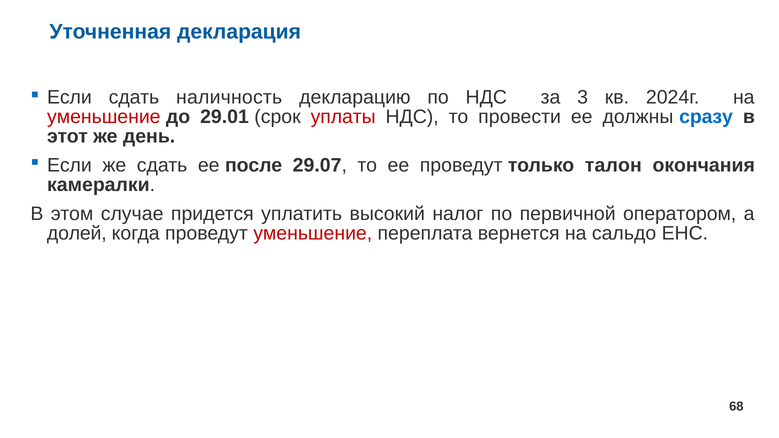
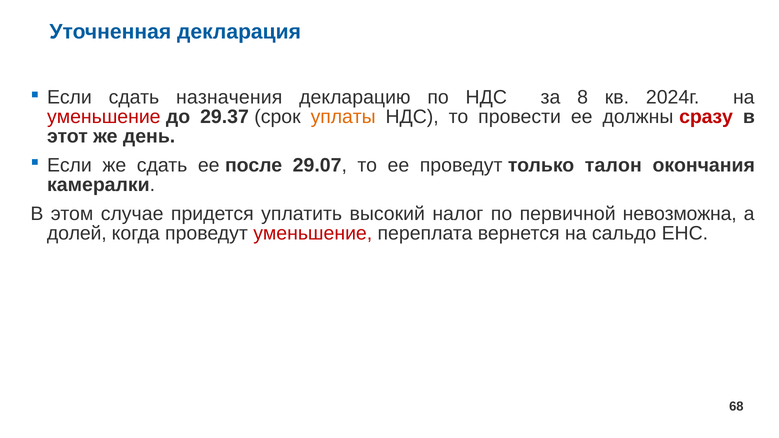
наличность: наличность -> назначения (229, 97)
3: 3 -> 8 (583, 97)
29.01: 29.01 -> 29.37 (225, 117)
уплаты colour: red -> orange (343, 117)
сразу colour: blue -> red (706, 117)
оператором: оператором -> невозможна (680, 214)
